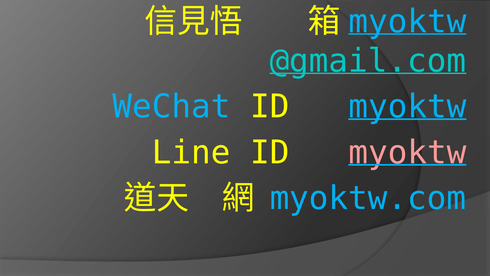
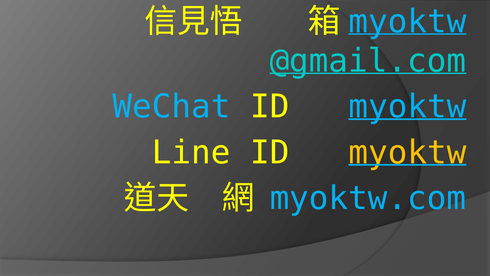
myoktw colour: pink -> yellow (407, 152)
